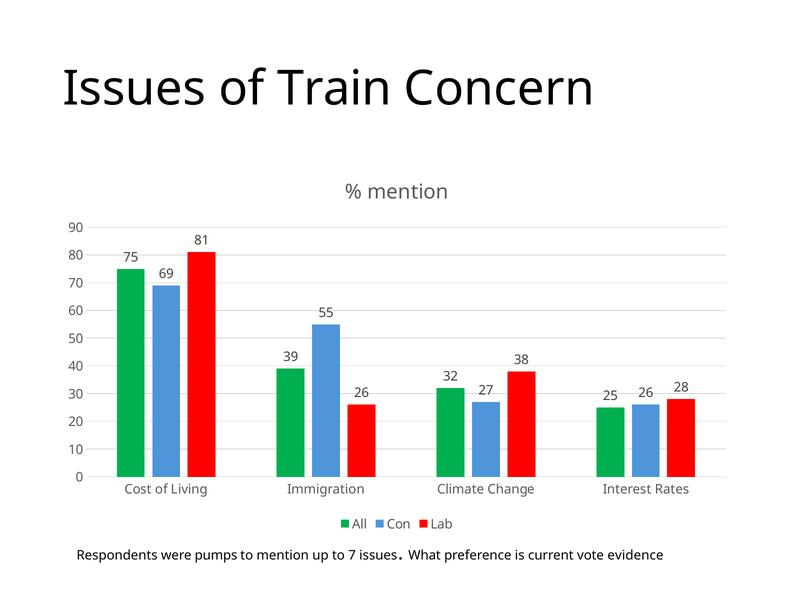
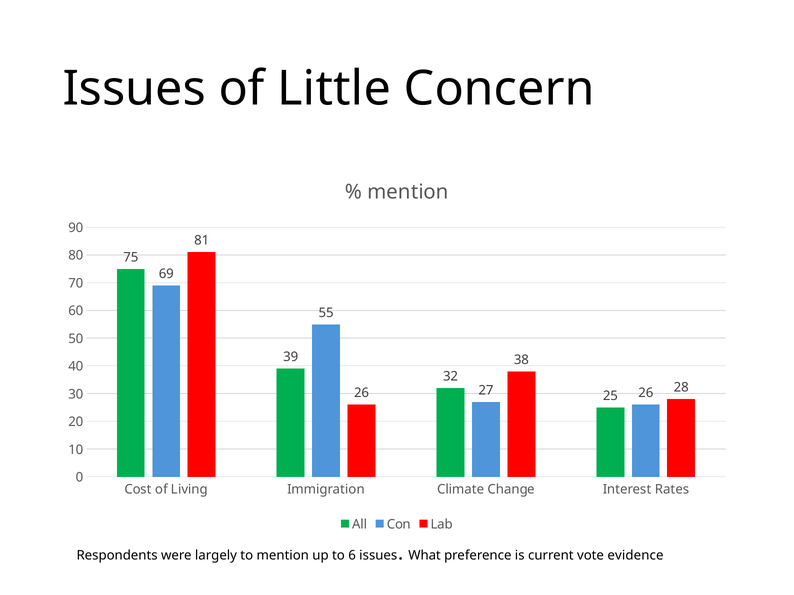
Train: Train -> Little (334, 89)
pumps: pumps -> largely (216, 556)
7: 7 -> 6 (352, 556)
